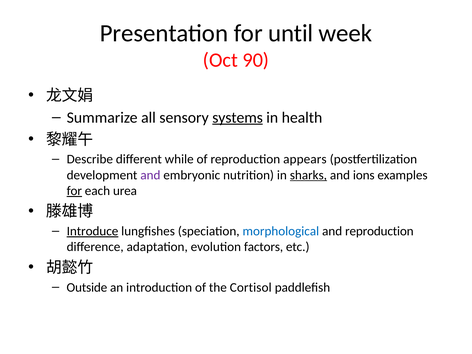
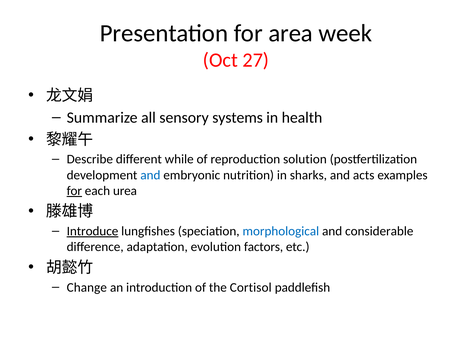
until: until -> area (291, 33)
90: 90 -> 27 (256, 60)
systems underline: present -> none (238, 118)
appears: appears -> solution (305, 159)
and colour: purple -> blue (150, 175)
sharks underline: present -> none (308, 175)
ions: ions -> acts (364, 175)
and reproduction: reproduction -> considerable (379, 231)
Outside: Outside -> Change (87, 287)
